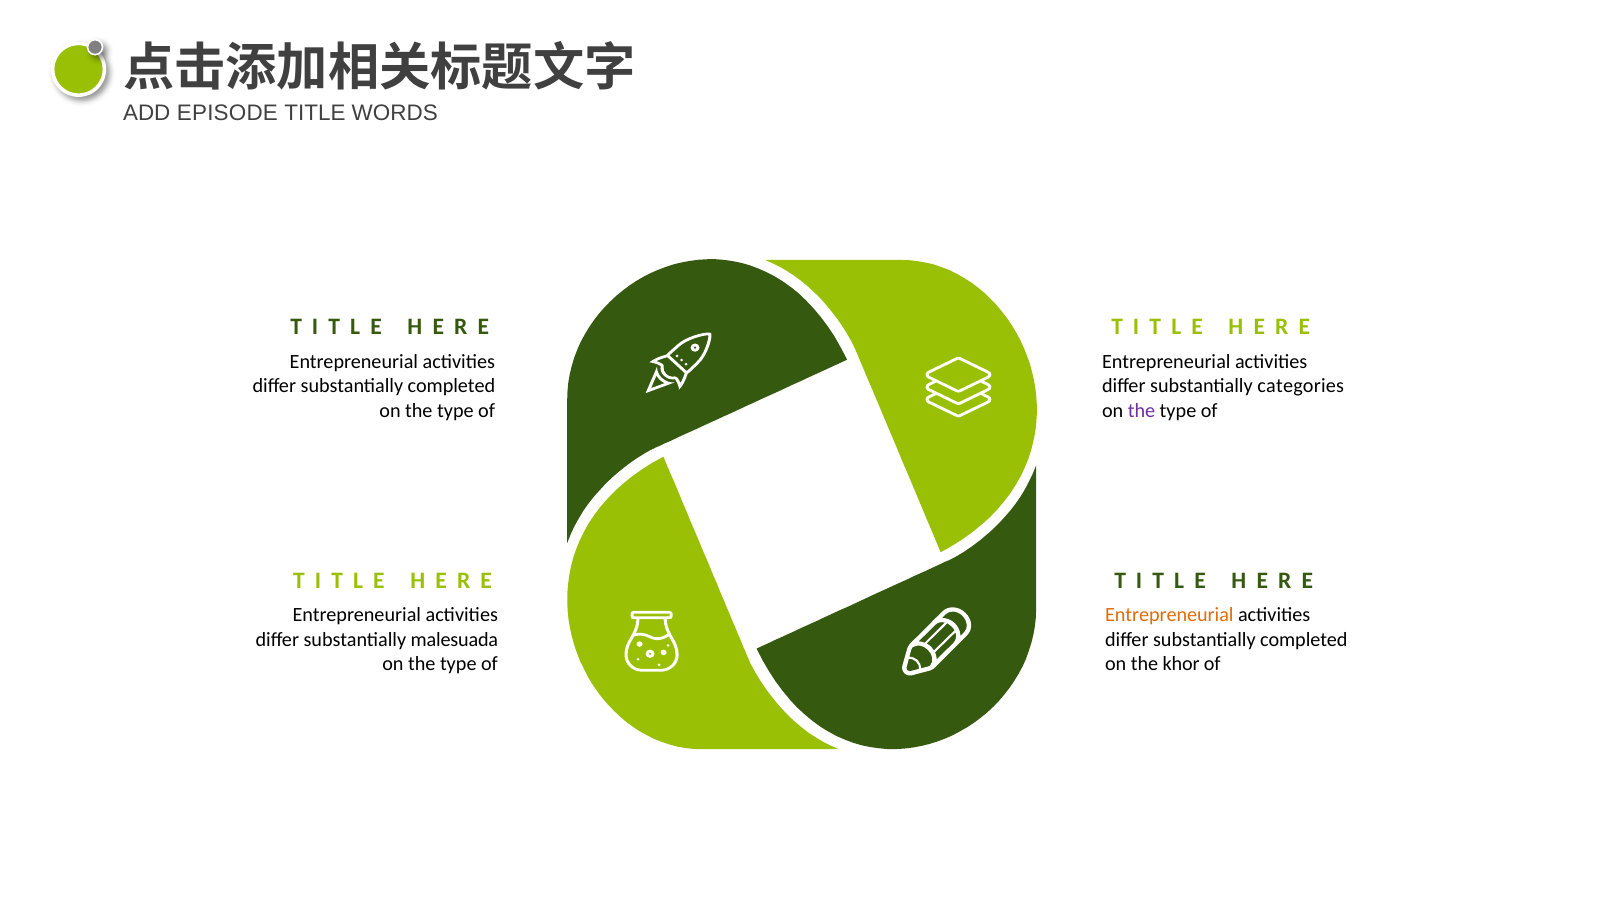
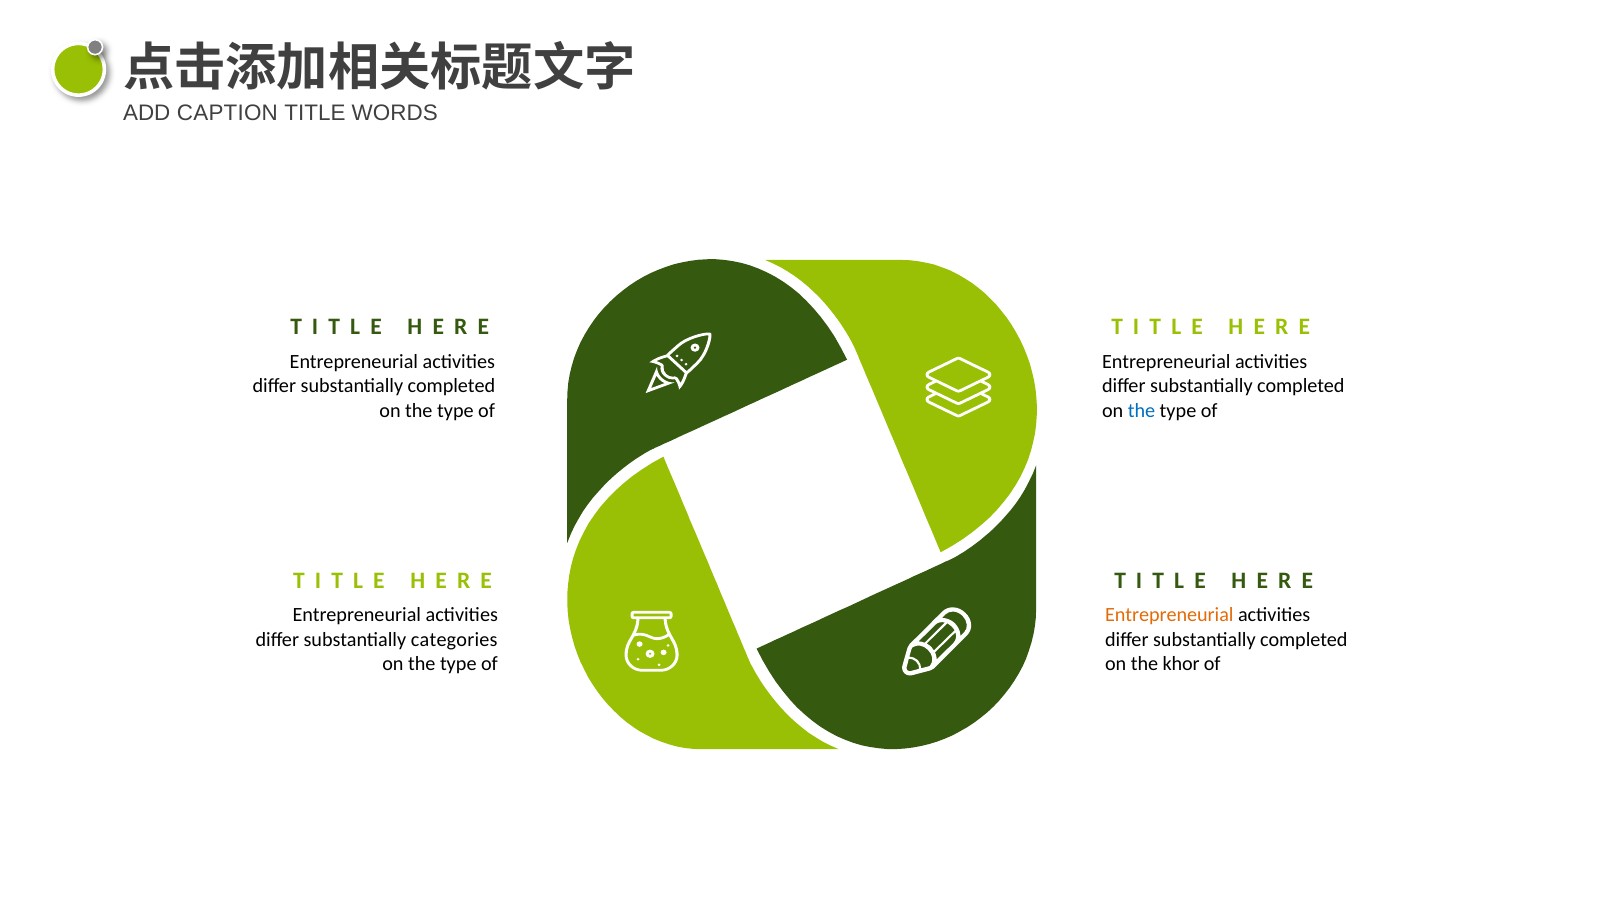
EPISODE: EPISODE -> CAPTION (227, 113)
categories: categories -> completed (1301, 386)
the colour: purple -> blue (1142, 410)
malesuada: malesuada -> categories (454, 639)
